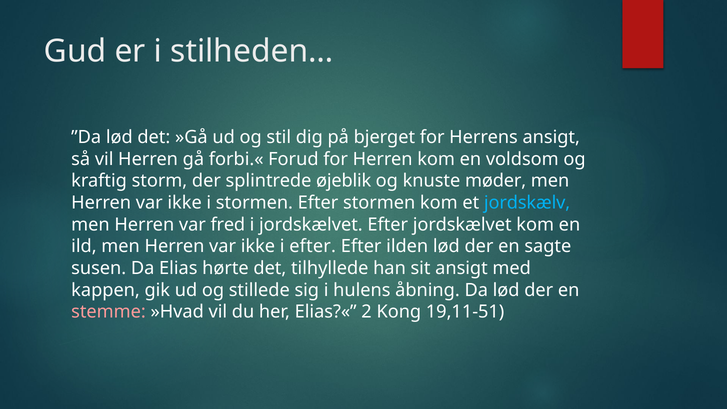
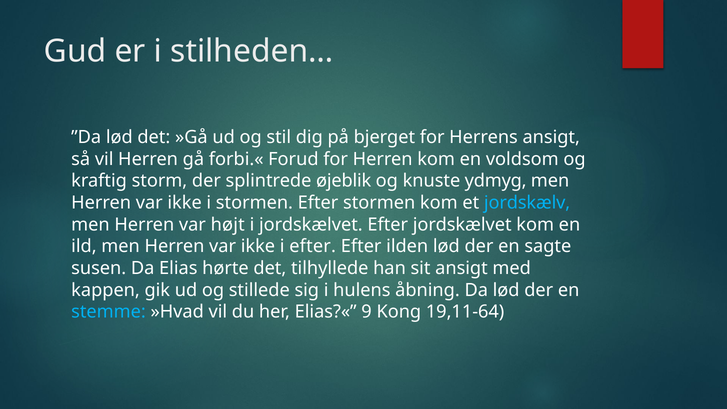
møder: møder -> ydmyg (496, 181)
fred: fred -> højt (228, 225)
stemme colour: pink -> light blue (109, 312)
2: 2 -> 9 (367, 312)
19,11-51: 19,11-51 -> 19,11-64 (465, 312)
